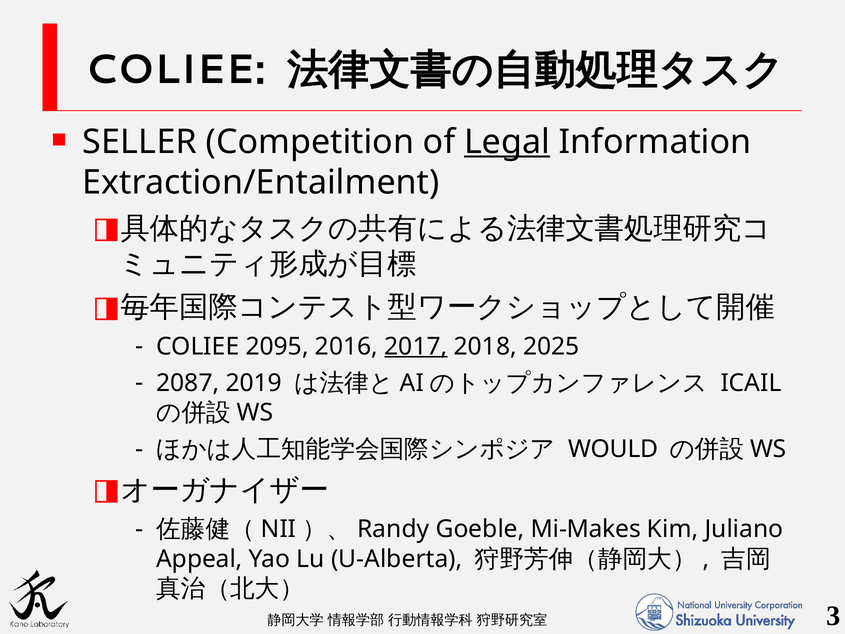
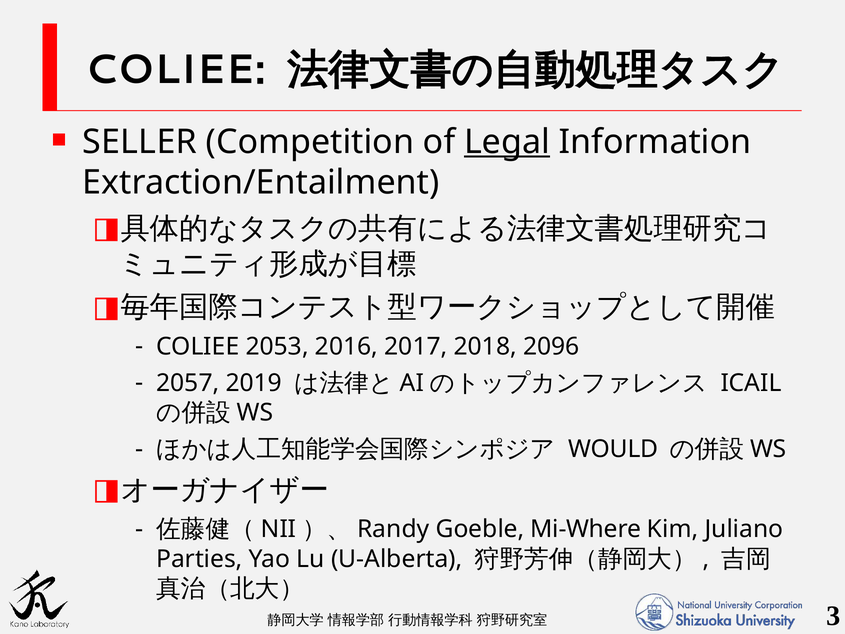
2095: 2095 -> 2053 (277, 346)
2017 underline: present -> none (416, 346)
2025: 2025 -> 2096 (551, 346)
2087: 2087 -> 2057 (188, 383)
Mi-Makes: Mi-Makes -> Mi-Where (586, 529)
Appeal: Appeal -> Parties (199, 559)
